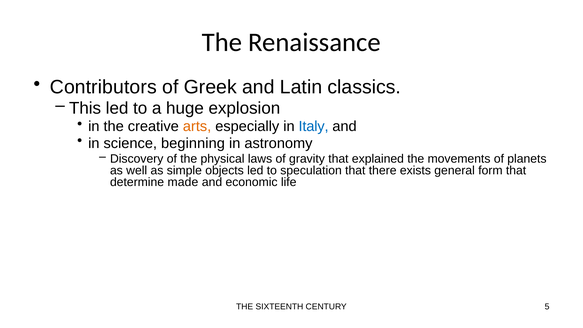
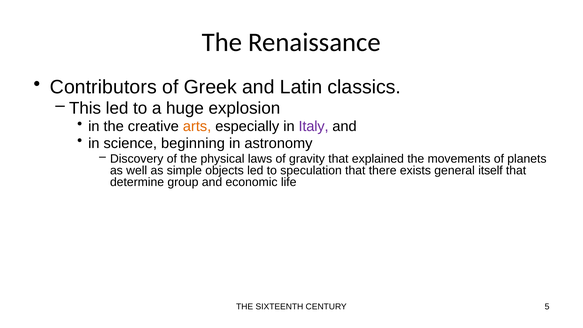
Italy colour: blue -> purple (314, 126)
form: form -> itself (490, 170)
made: made -> group (183, 182)
